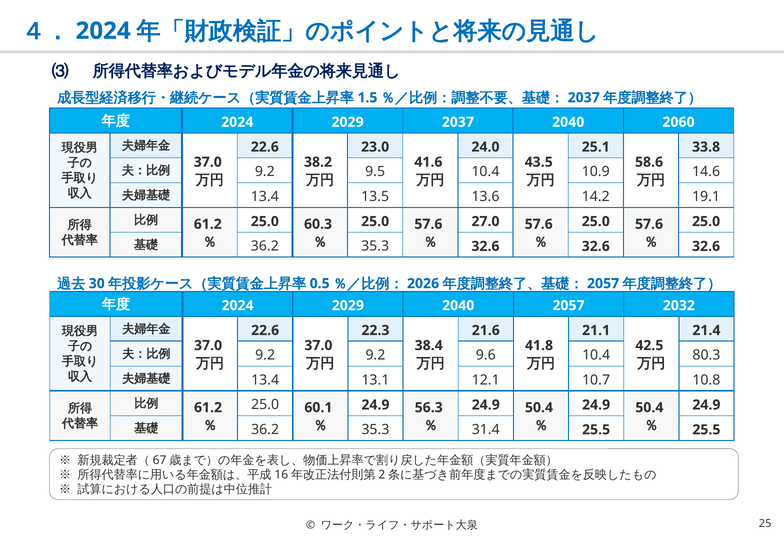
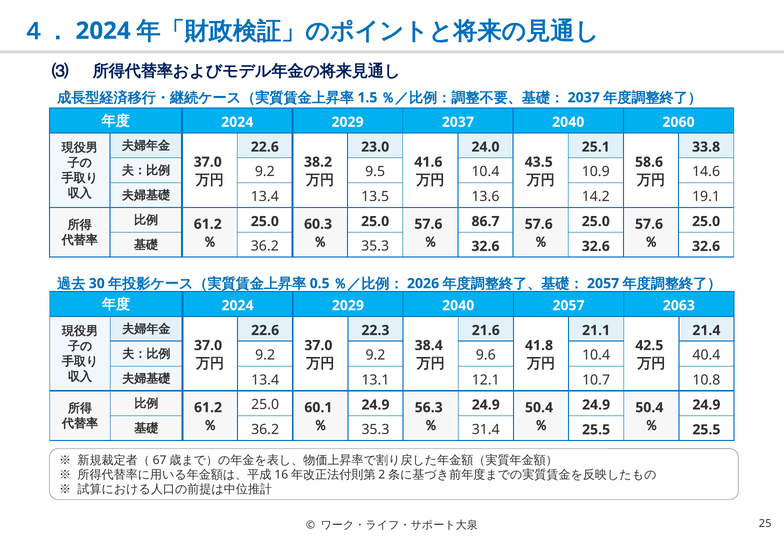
27.0: 27.0 -> 86.7 (485, 221)
2032: 2032 -> 2063 (679, 305)
80.3: 80.3 -> 40.4 (706, 355)
